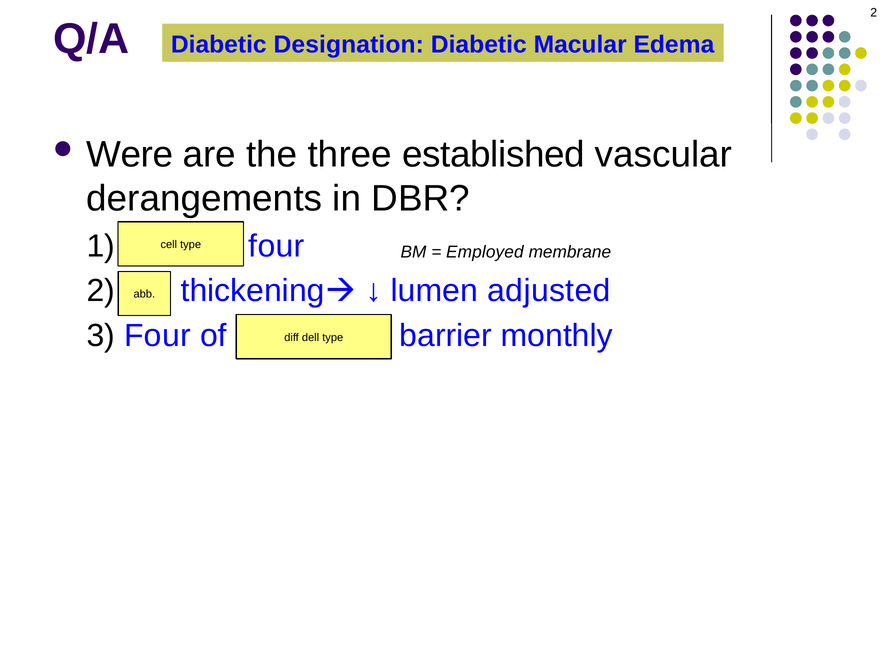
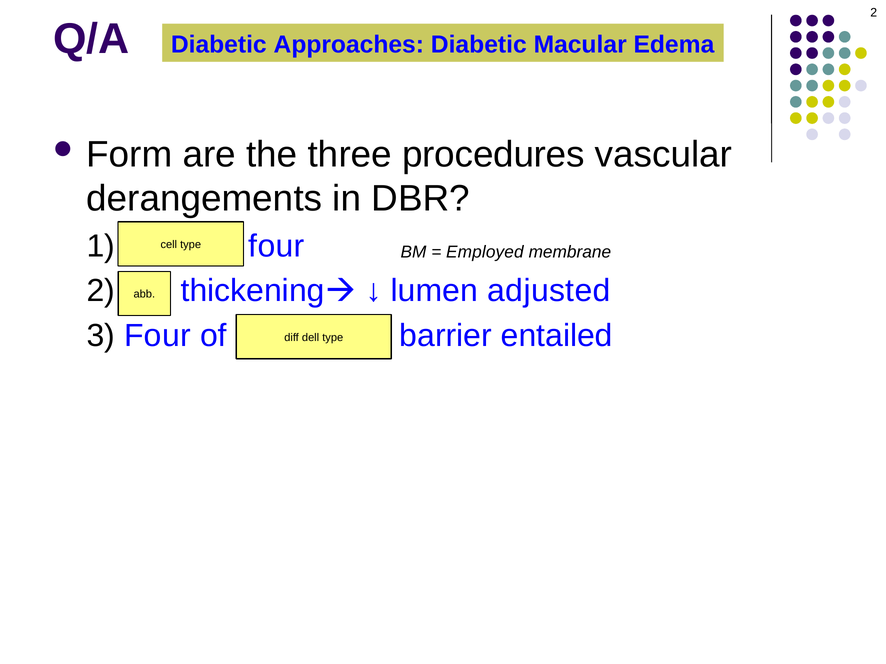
Designation: Designation -> Approaches (349, 45)
Were: Were -> Form (129, 155)
established: established -> procedures (493, 155)
monthly: monthly -> entailed (557, 336)
